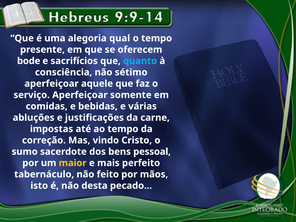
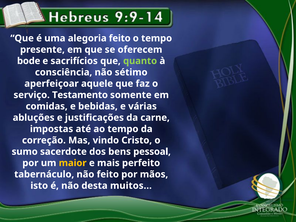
alegoria qual: qual -> feito (120, 38)
quanto colour: light blue -> light green (140, 61)
serviço Aperfeiçoar: Aperfeiçoar -> Testamento (80, 95)
pecado: pecado -> muitos (131, 186)
